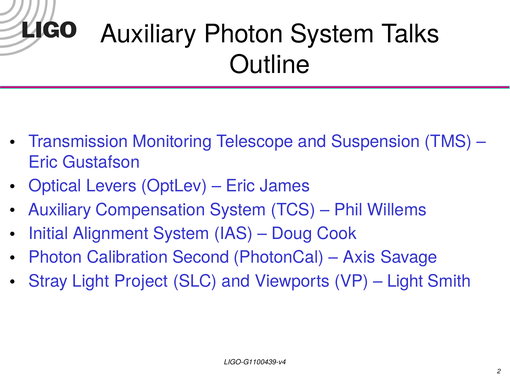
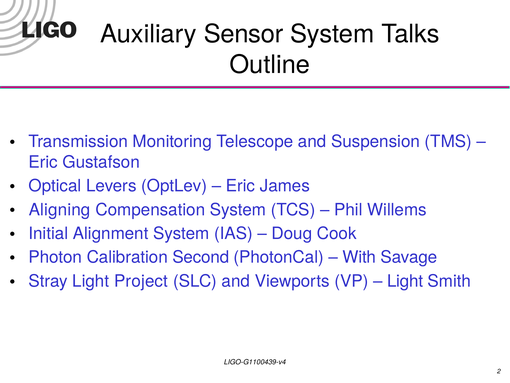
Auxiliary Photon: Photon -> Sensor (243, 34)
Auxiliary: Auxiliary -> Aligning (60, 209)
Axis: Axis -> With (359, 257)
